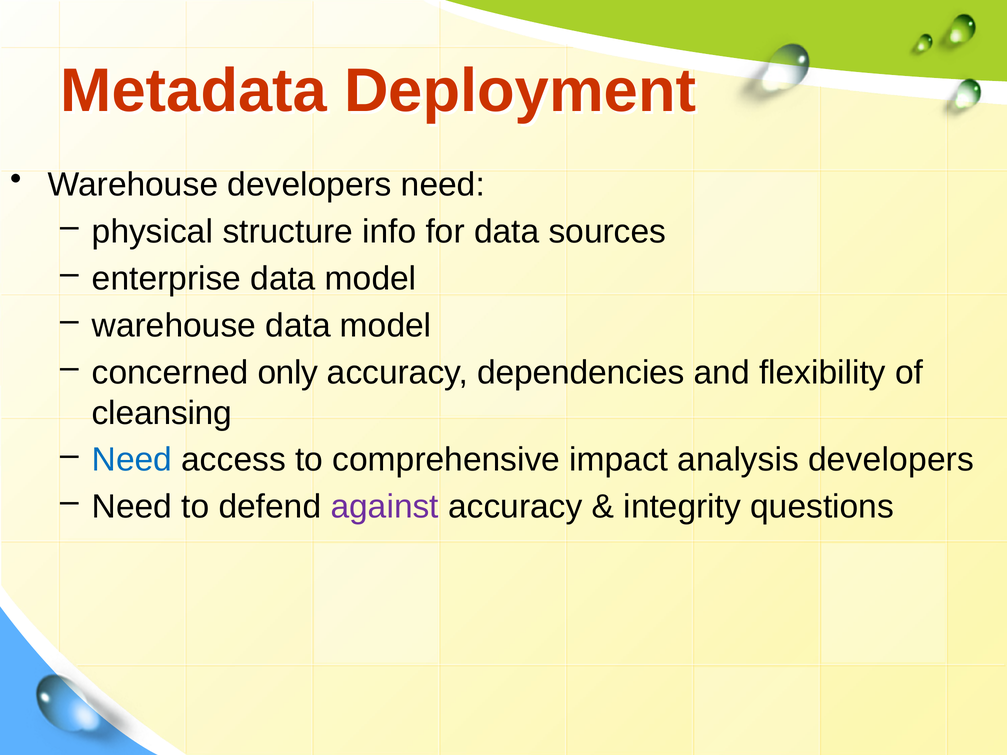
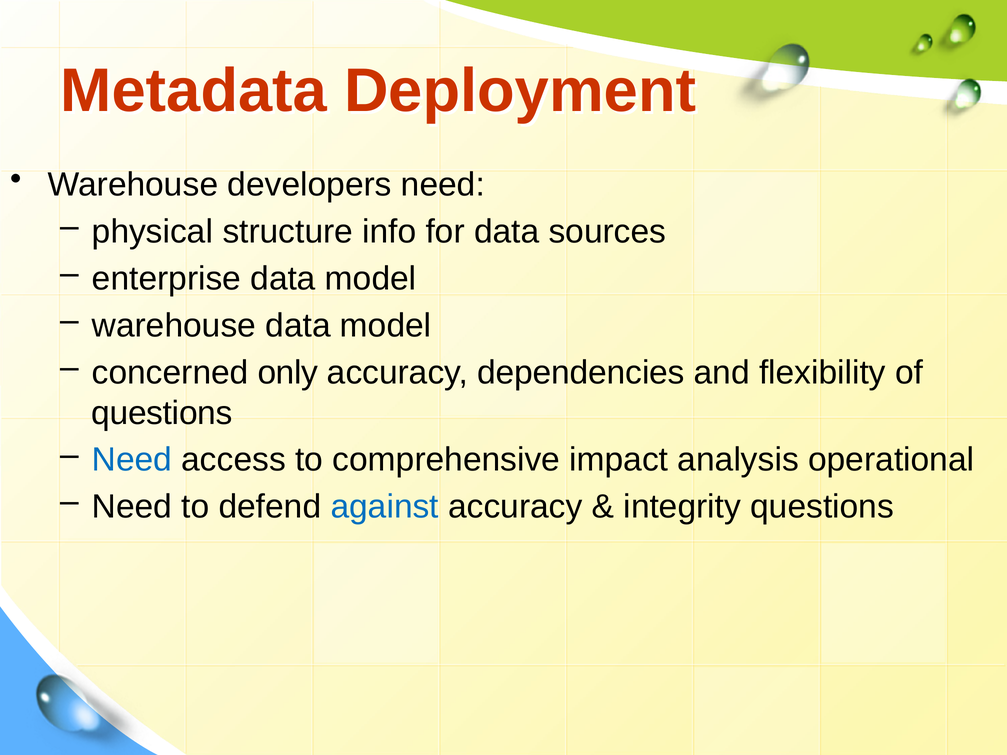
cleansing: cleansing -> questions (162, 413)
analysis developers: developers -> operational (891, 460)
against colour: purple -> blue (385, 507)
